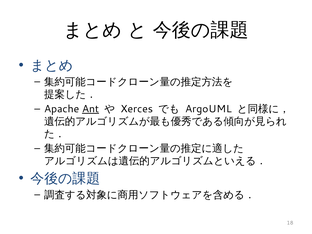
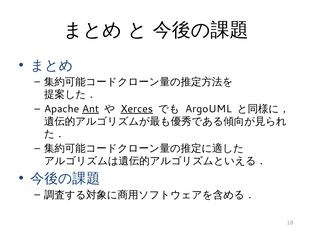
Xerces underline: none -> present (137, 109)
